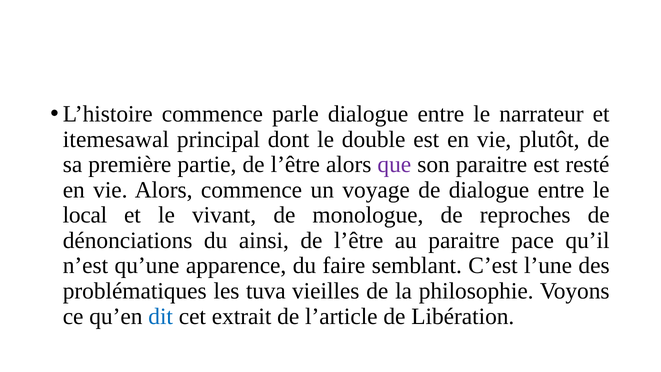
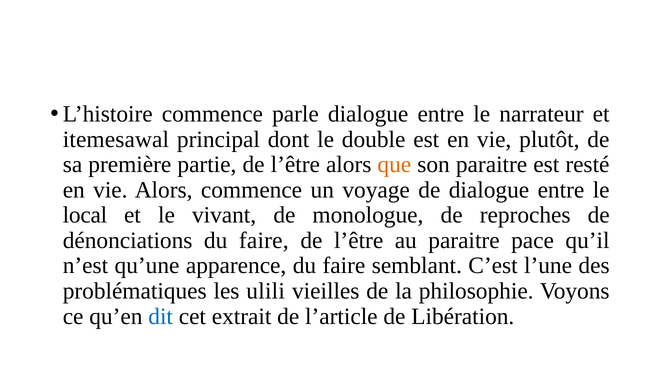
que colour: purple -> orange (394, 165)
dénonciations du ainsi: ainsi -> faire (264, 240)
tuva: tuva -> ulili (266, 291)
